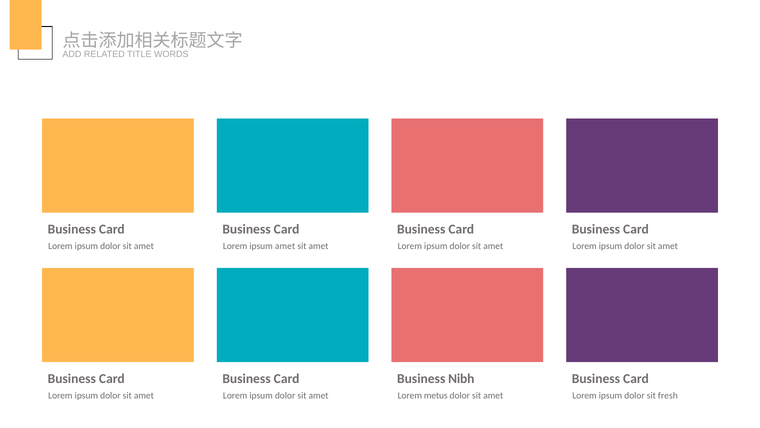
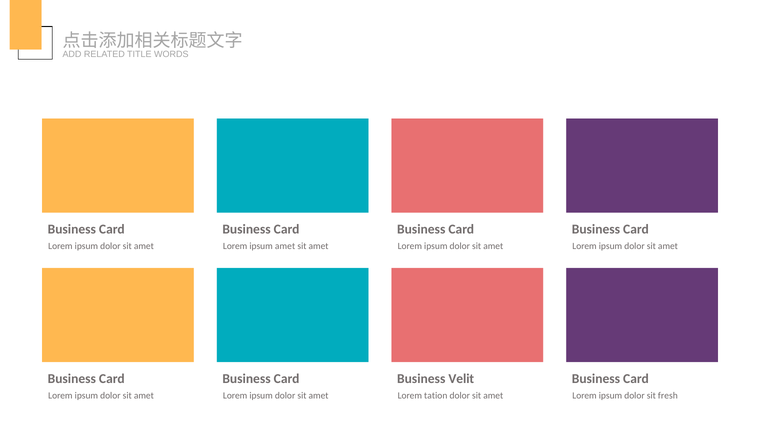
Nibh: Nibh -> Velit (461, 378)
metus: metus -> tation (436, 395)
